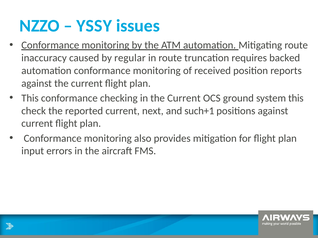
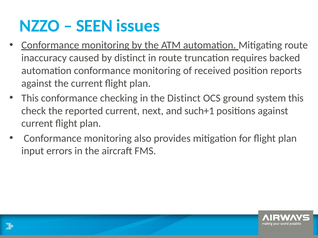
YSSY: YSSY -> SEEN (94, 26)
by regular: regular -> distinct (130, 58)
in the Current: Current -> Distinct (184, 98)
